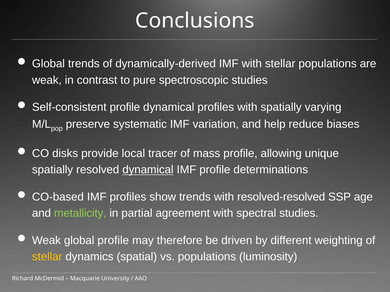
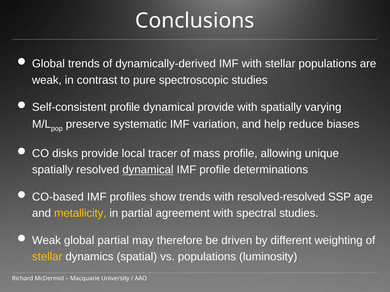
dynamical profiles: profiles -> provide (216, 107)
metallicity colour: light green -> yellow (80, 214)
global profile: profile -> partial (113, 241)
